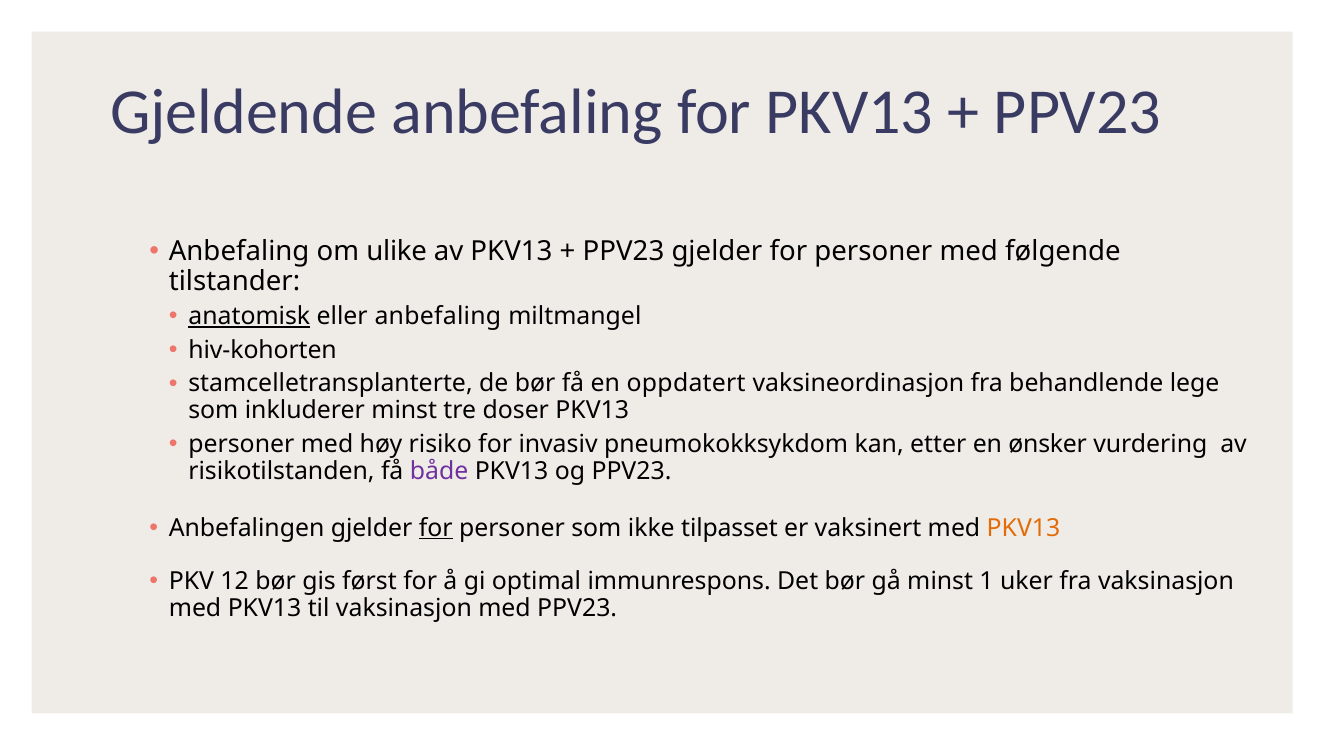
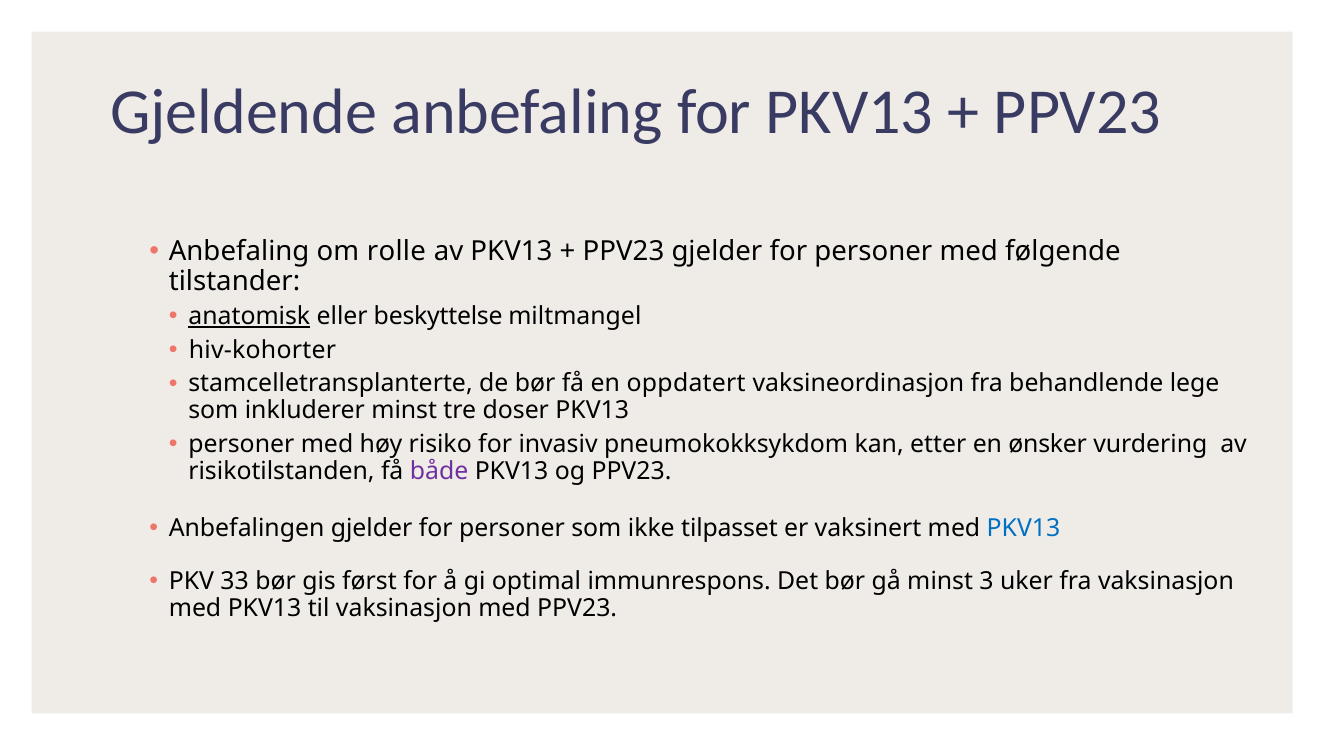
ulike: ulike -> rolle (396, 251)
eller anbefaling: anbefaling -> beskyttelse (438, 316)
hiv-kohorten: hiv-kohorten -> hiv-kohorter (262, 350)
for underline: present -> none (436, 528)
PKV13 colour: orange -> blue (1024, 528)
12: 12 -> 33 (235, 581)
1: 1 -> 3 (987, 581)
